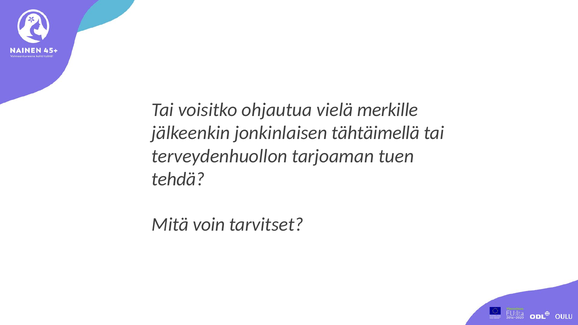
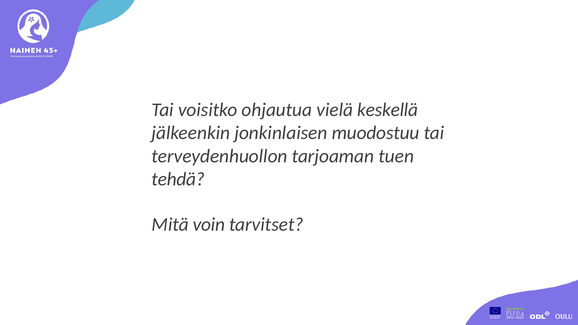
merkille: merkille -> keskellä (388, 110)
tähtäimellä: tähtäimellä -> muodostuu (376, 133)
